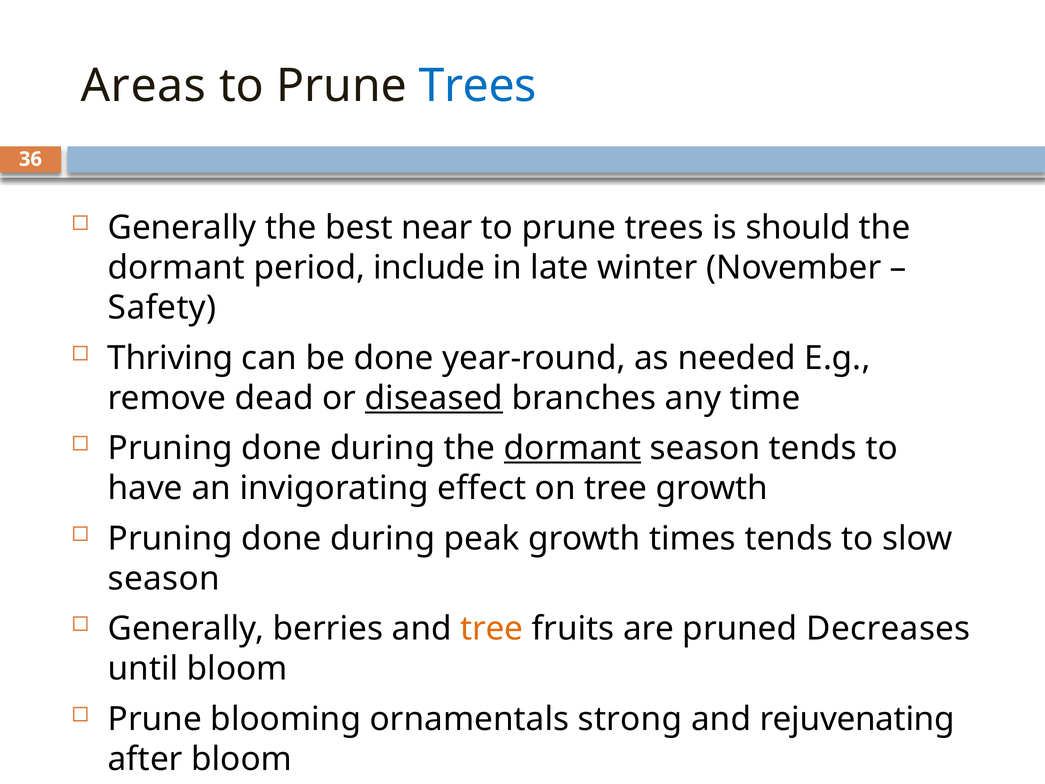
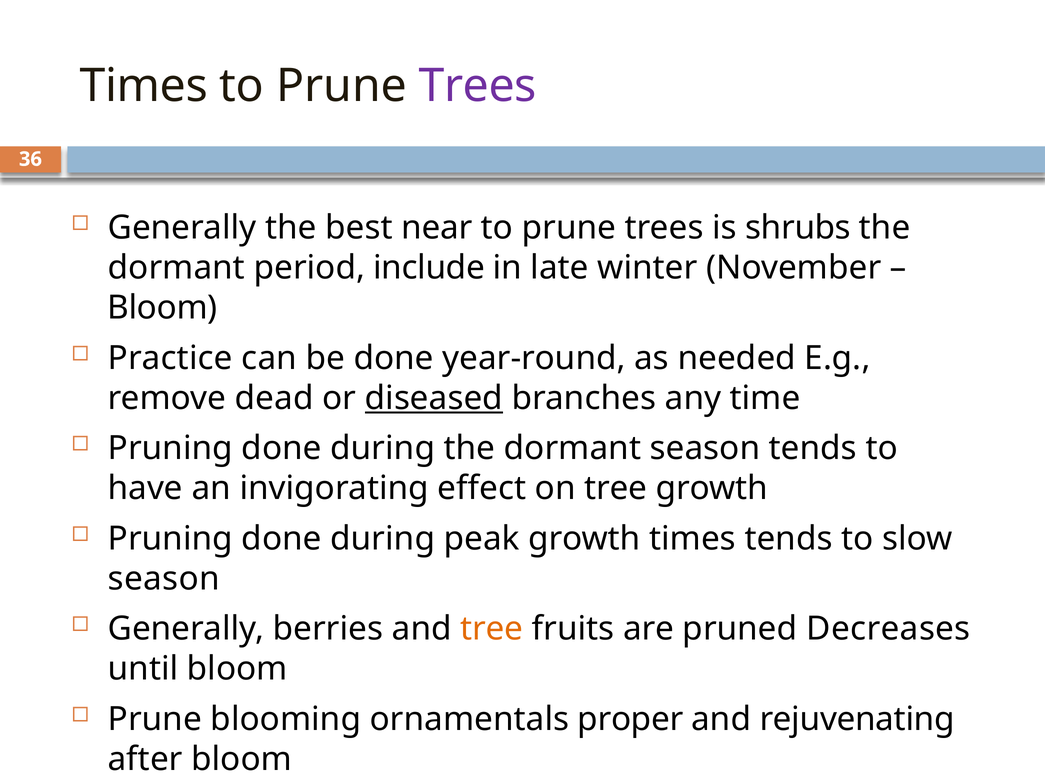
Areas: Areas -> Times (144, 86)
Trees colour: blue -> purple (478, 86)
should: should -> shrubs (798, 228)
Safety: Safety -> Bloom (162, 308)
Thriving: Thriving -> Practice (170, 358)
dormant underline: present -> none (573, 448)
strong: strong -> proper (630, 719)
